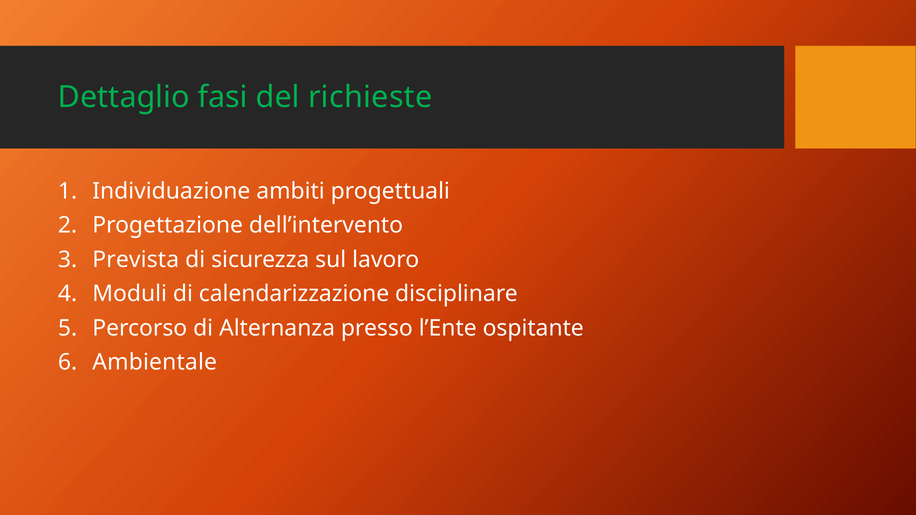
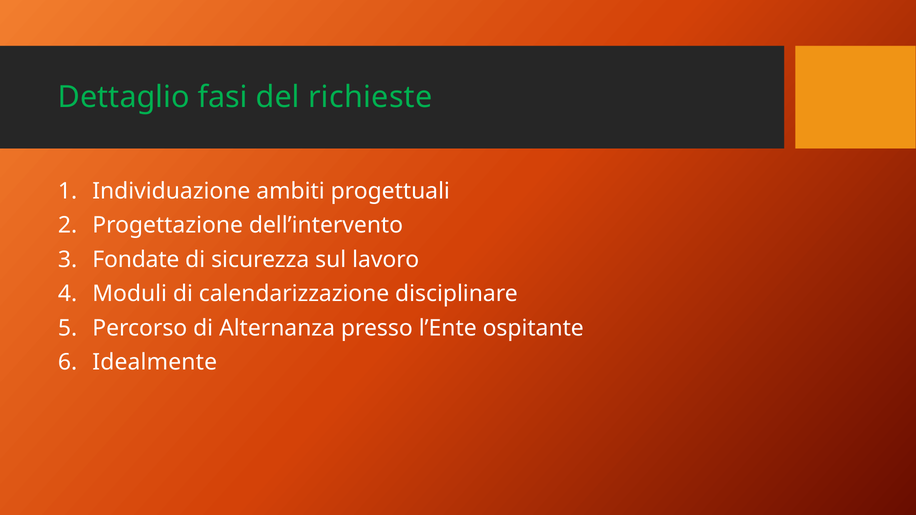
Prevista: Prevista -> Fondate (136, 260)
Ambientale: Ambientale -> Idealmente (155, 363)
